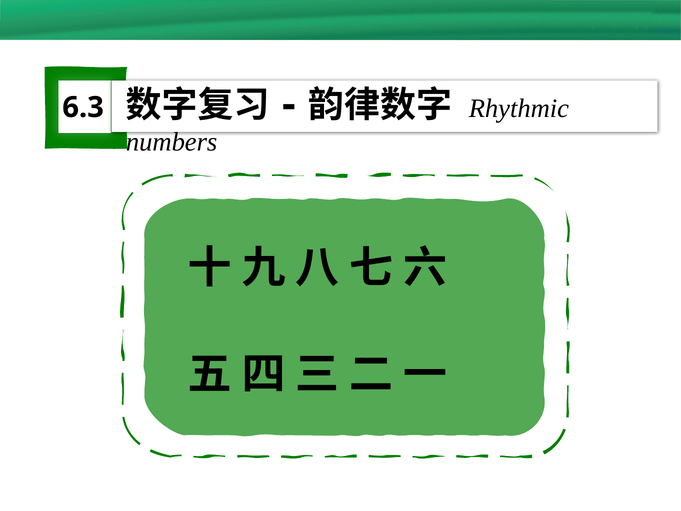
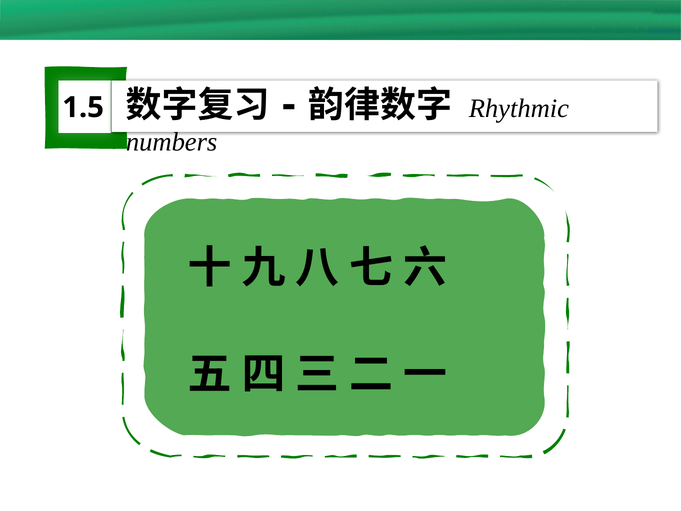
6.3: 6.3 -> 1.5 (83, 107)
